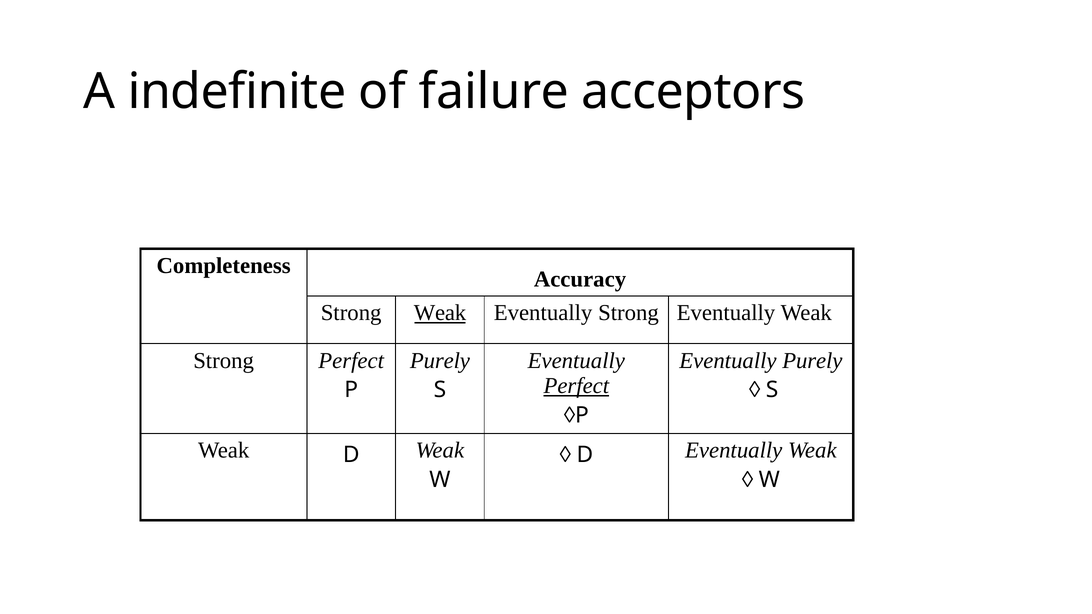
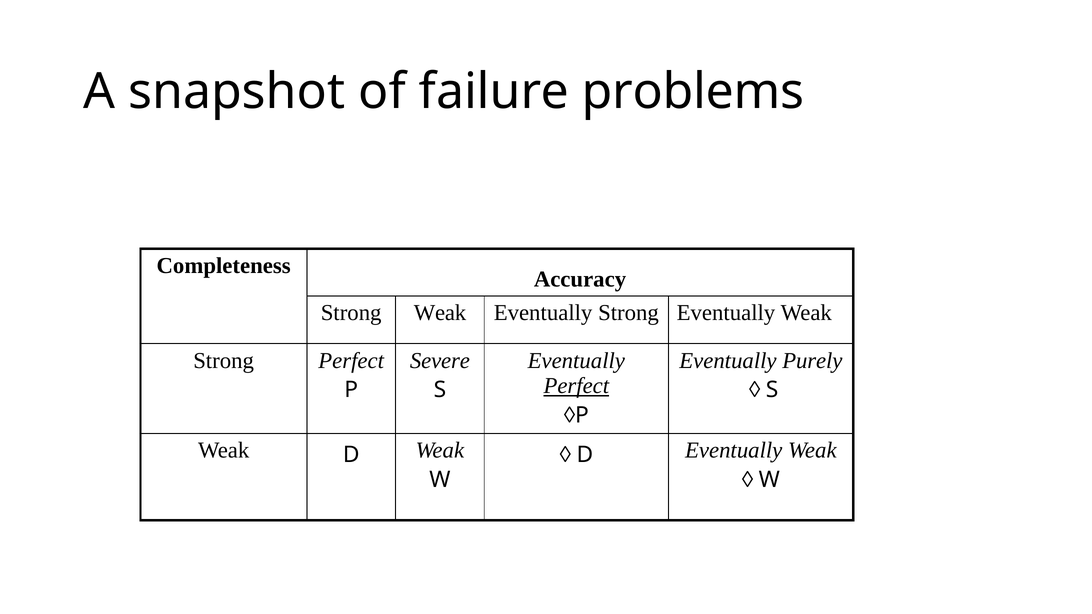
indefinite: indefinite -> snapshot (237, 92)
acceptors: acceptors -> problems (693, 92)
Weak underline: present -> none (440, 313)
Purely: Purely -> Severe (440, 361)
